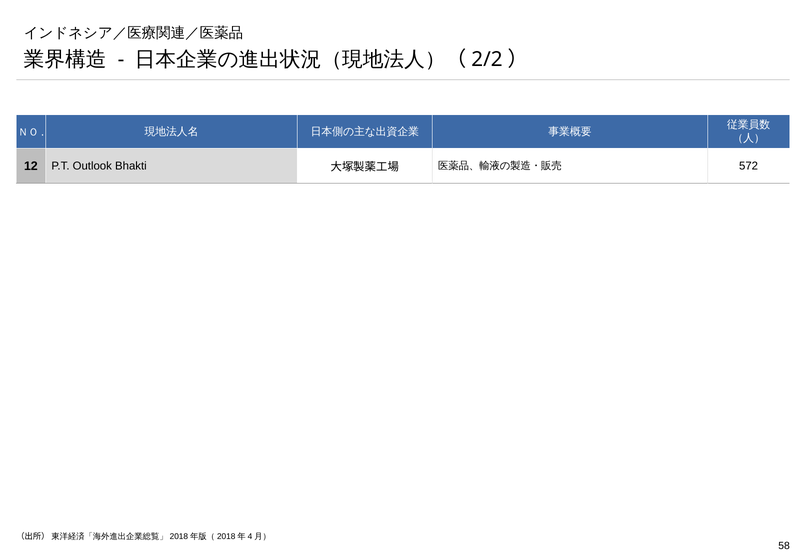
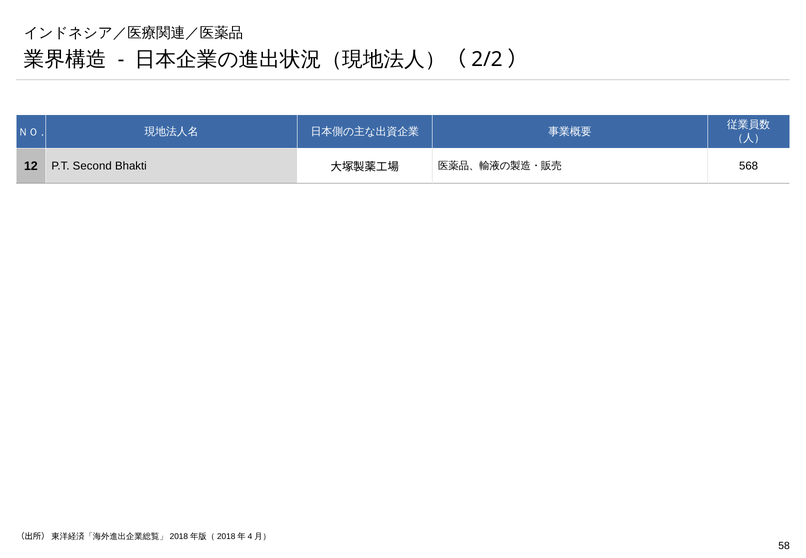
Outlook: Outlook -> Second (92, 166)
572: 572 -> 568 (749, 166)
